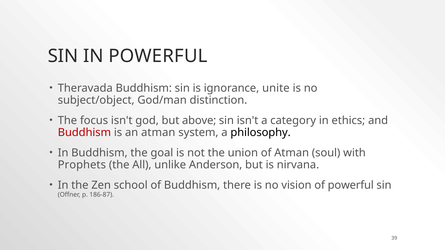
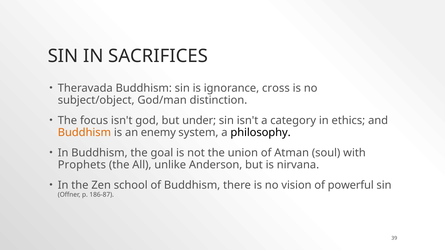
IN POWERFUL: POWERFUL -> SACRIFICES (158, 56)
unite: unite -> cross (276, 88)
above: above -> under (199, 121)
Buddhism colour: red -> orange (84, 133)
an atman: atman -> enemy (158, 133)
